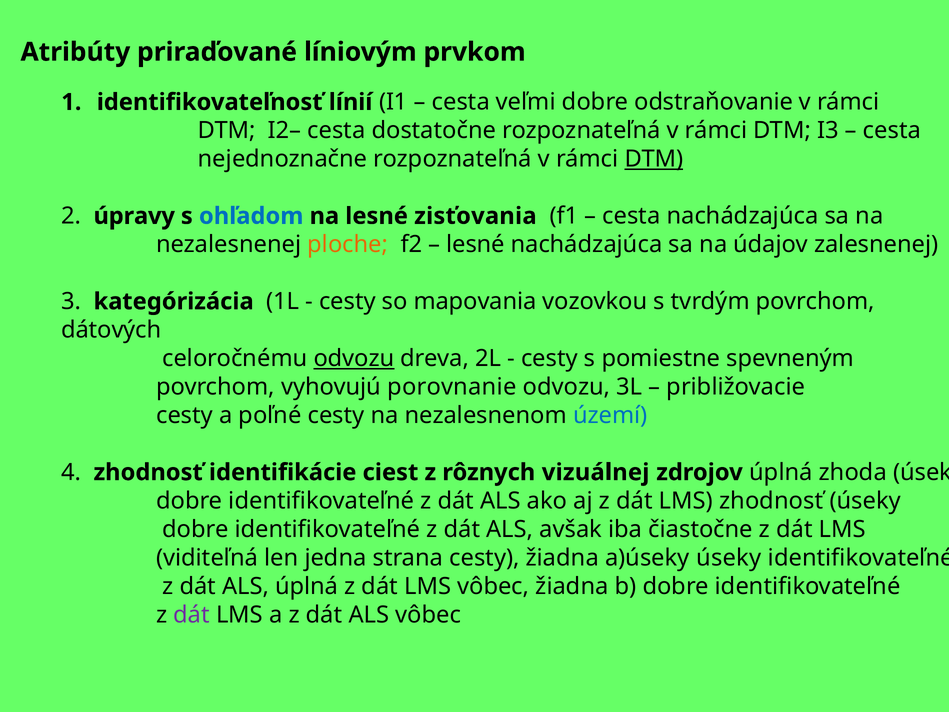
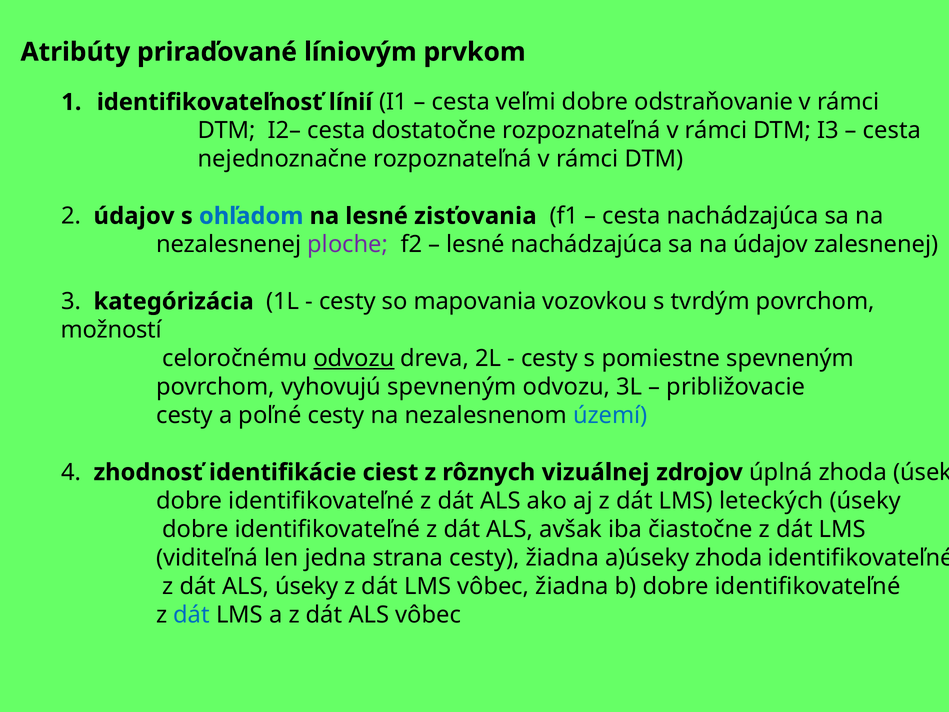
DTM underline: present -> none (654, 159)
2 úpravy: úpravy -> údajov (134, 216)
ploche colour: orange -> purple (348, 244)
dátových: dátových -> možností (111, 330)
vyhovujú porovnanie: porovnanie -> spevneným (452, 387)
LMS zhodnosť: zhodnosť -> leteckých (771, 501)
a)úseky úseky: úseky -> zhoda (729, 558)
ALS úplná: úplná -> úseky (307, 586)
dát colour: purple -> blue (192, 615)
